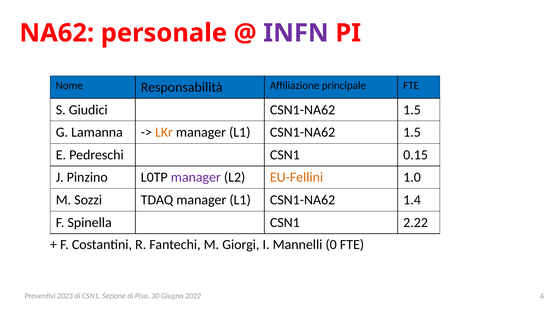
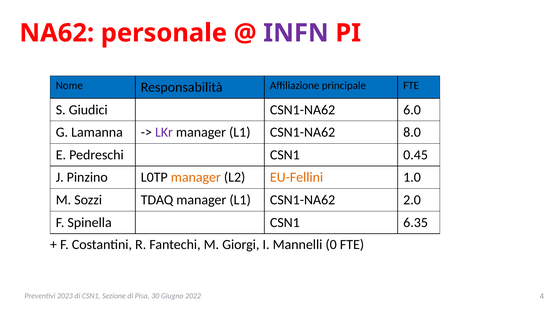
Giudici CSN1-NA62 1.5: 1.5 -> 6.0 (412, 110)
LKr colour: orange -> purple (164, 132)
L1 CSN1-NA62 1.5: 1.5 -> 8.0 (412, 132)
0.15: 0.15 -> 0.45 (416, 155)
manager colour: purple -> orange (196, 178)
1.4: 1.4 -> 2.0 (412, 200)
2.22: 2.22 -> 6.35 (416, 223)
